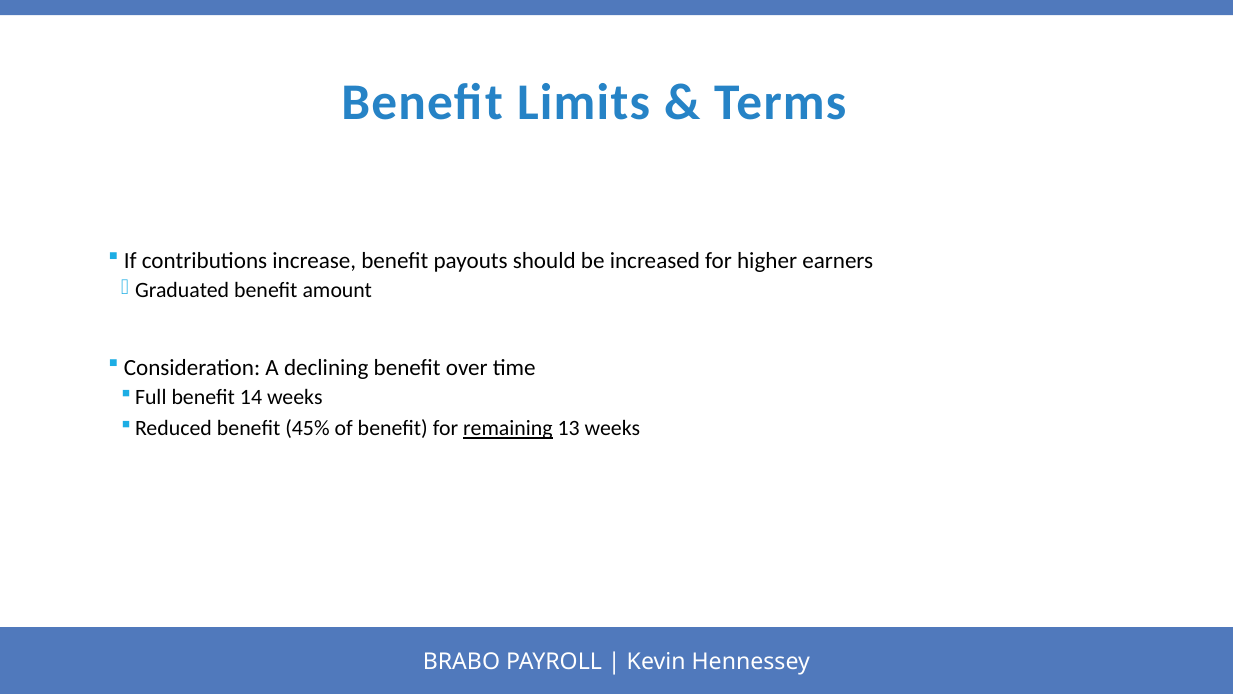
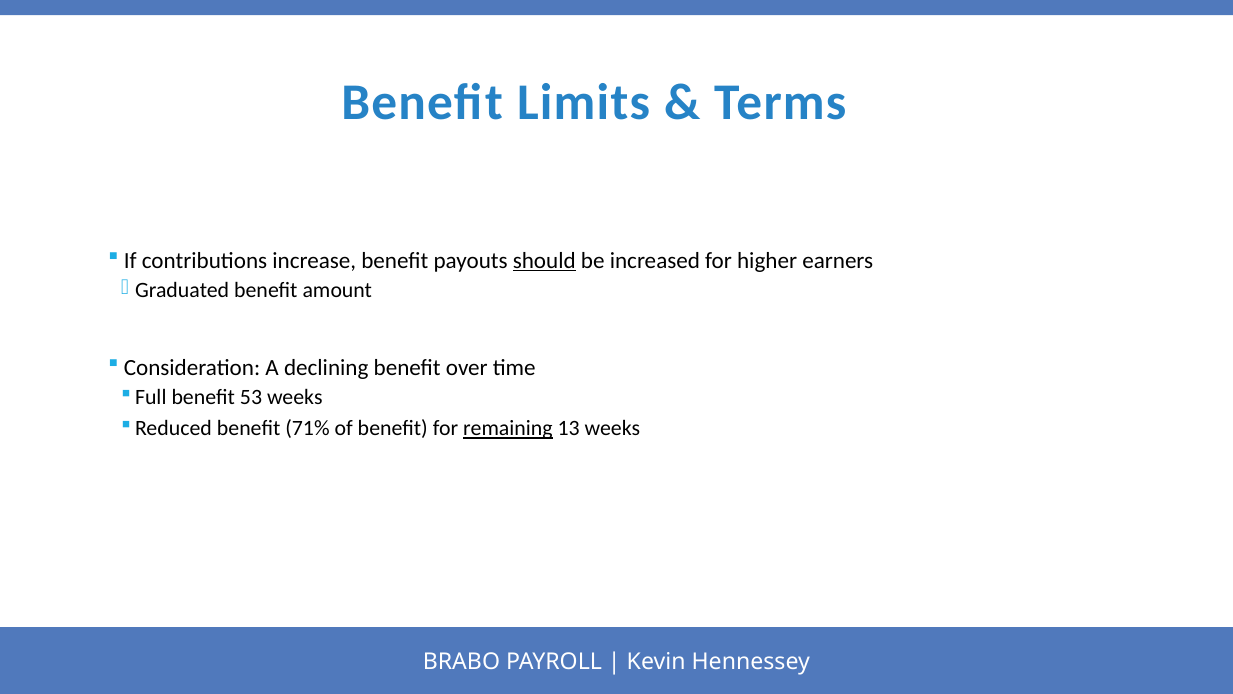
should underline: none -> present (544, 260)
14: 14 -> 53 (251, 397)
45%: 45% -> 71% (307, 428)
